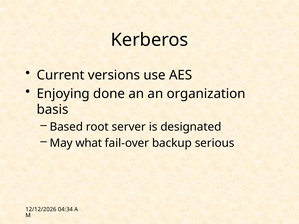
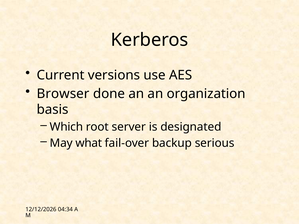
Enjoying: Enjoying -> Browser (63, 94)
Based: Based -> Which (66, 127)
